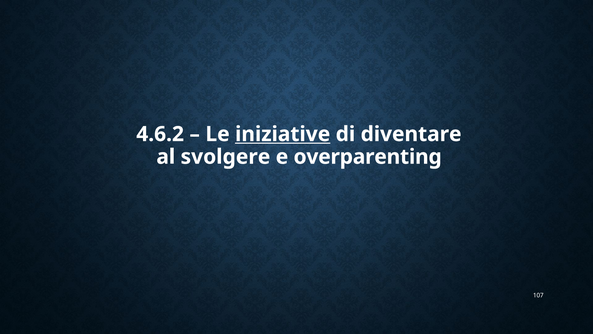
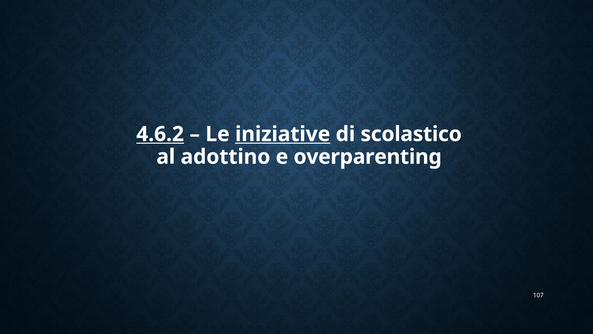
4.6.2 underline: none -> present (160, 134)
diventare: diventare -> scolastico (411, 134)
svolgere: svolgere -> adottino (225, 157)
